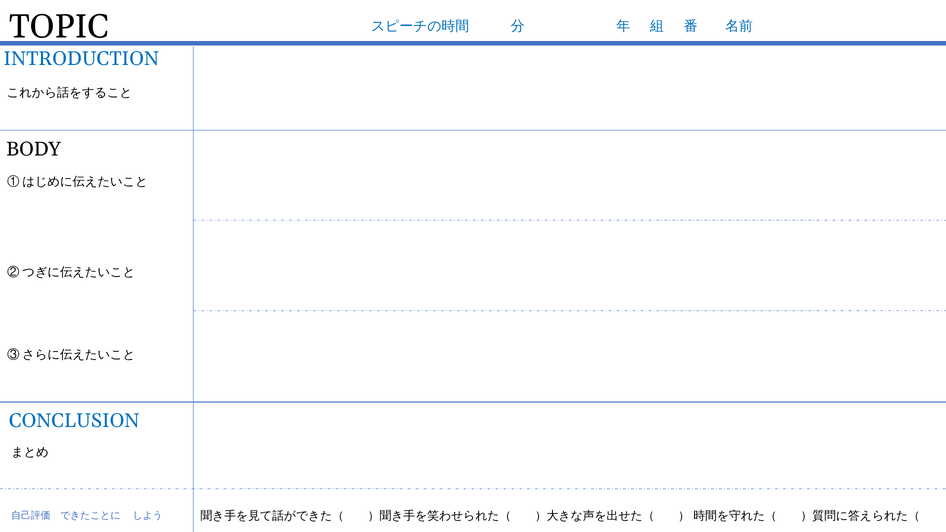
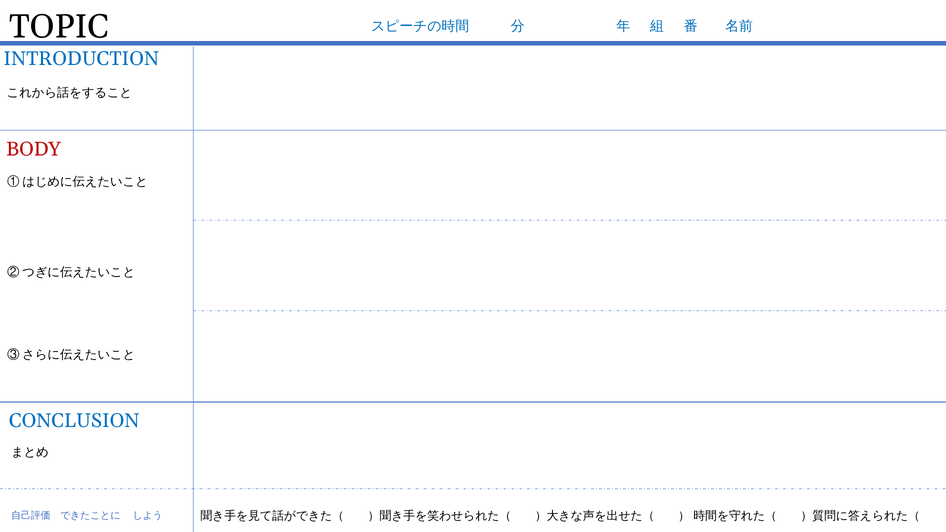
BODY colour: black -> red (33, 149)
